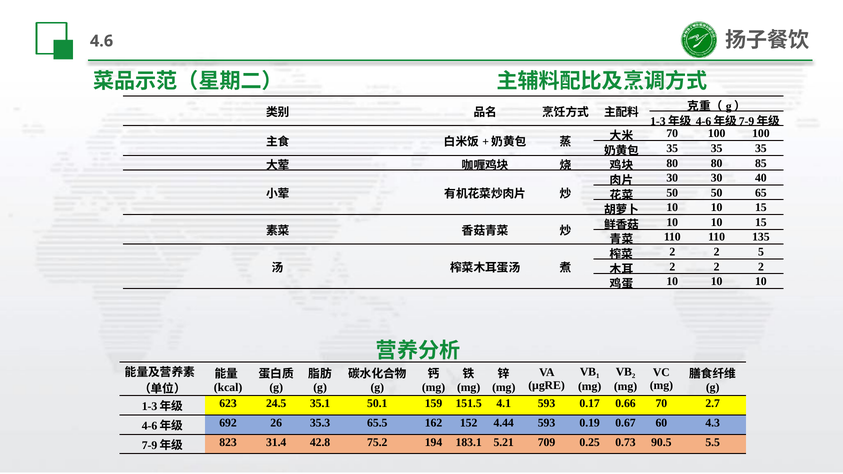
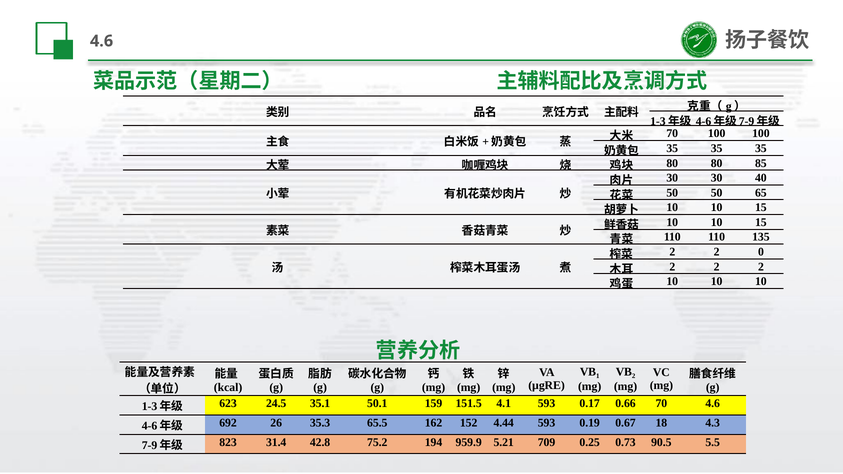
5: 5 -> 0 (761, 252)
70 2.7: 2.7 -> 4.6 (713, 404)
60: 60 -> 18 (661, 423)
183.1: 183.1 -> 959.9 (469, 443)
